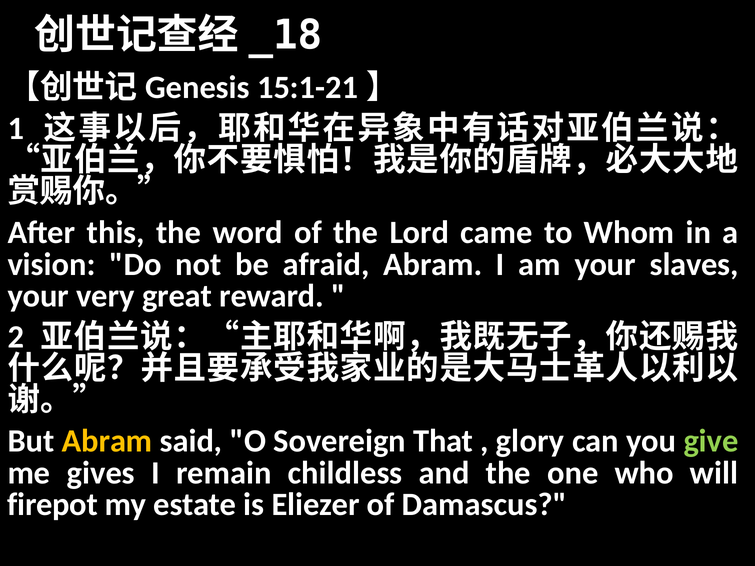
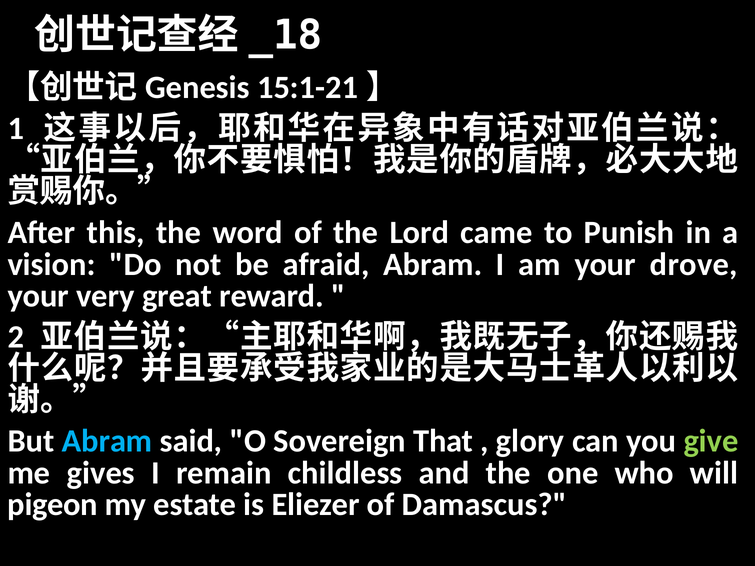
Whom: Whom -> Punish (629, 233)
slaves: slaves -> drove (694, 264)
Abram colour: yellow -> light blue (107, 441)
firepot: firepot -> pigeon (53, 505)
